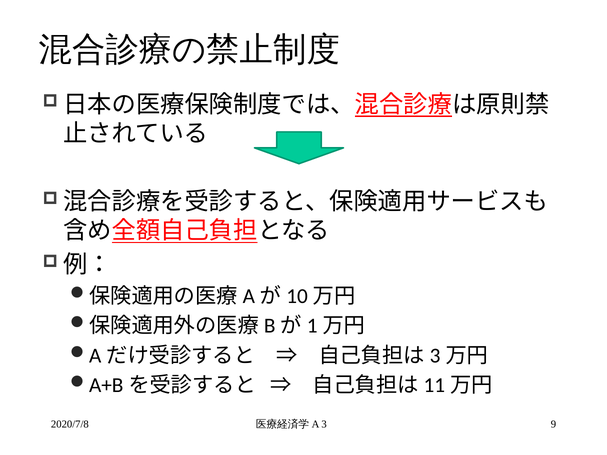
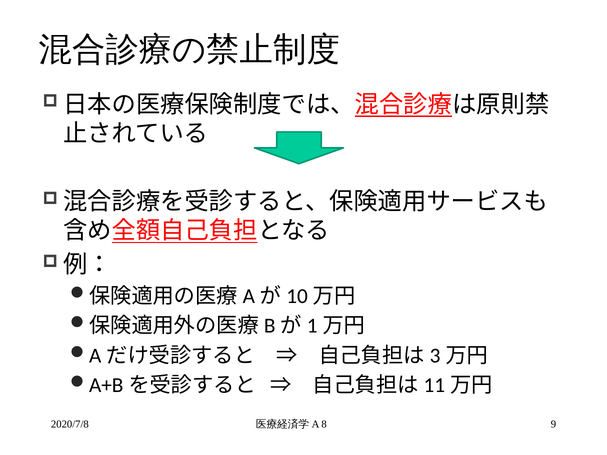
3: 3 -> 8 (324, 425)
